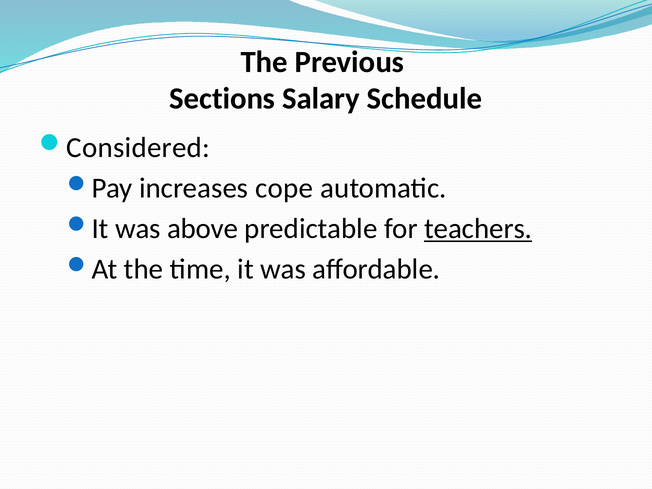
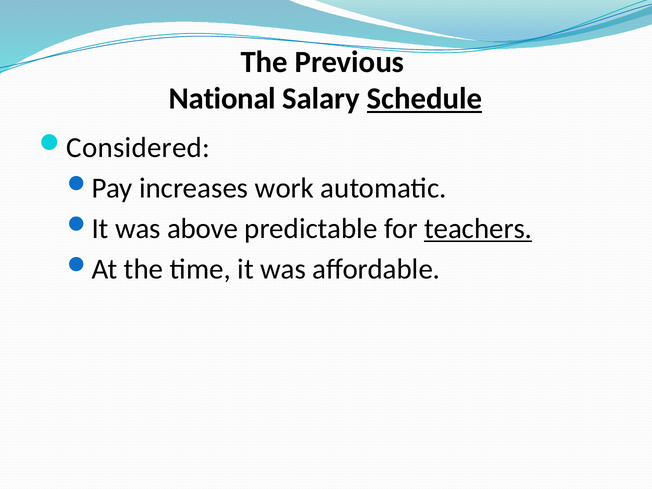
Sections: Sections -> National (222, 99)
Schedule underline: none -> present (425, 99)
cope: cope -> work (284, 188)
